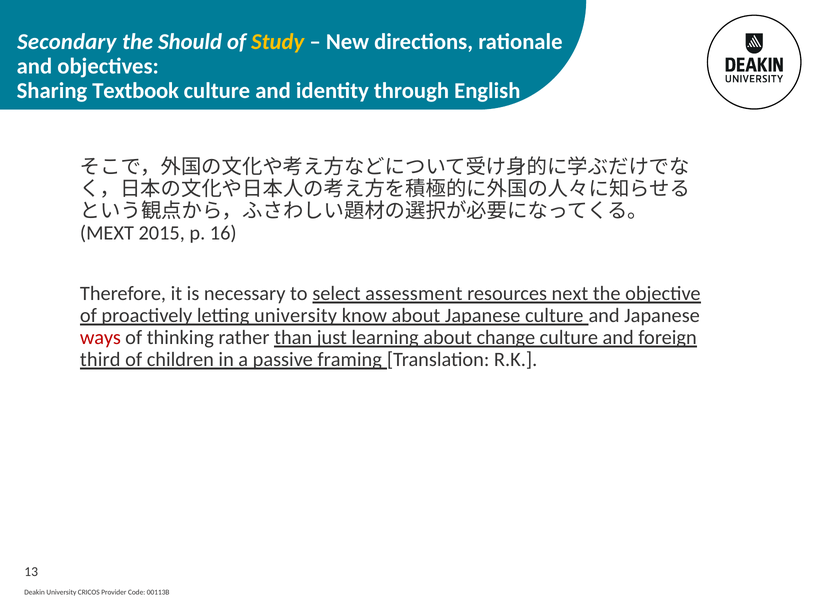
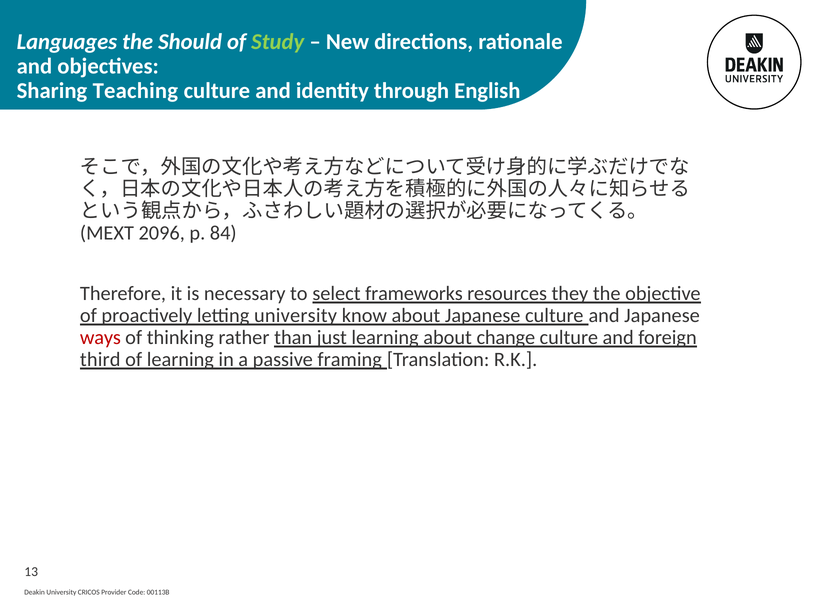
Secondary: Secondary -> Languages (67, 42)
Study colour: yellow -> light green (278, 42)
Textbook: Textbook -> Teaching (135, 91)
2015: 2015 -> 2096 (162, 233)
16: 16 -> 84 (223, 233)
assessment: assessment -> frameworks (414, 294)
next: next -> they (570, 294)
of children: children -> learning (180, 360)
